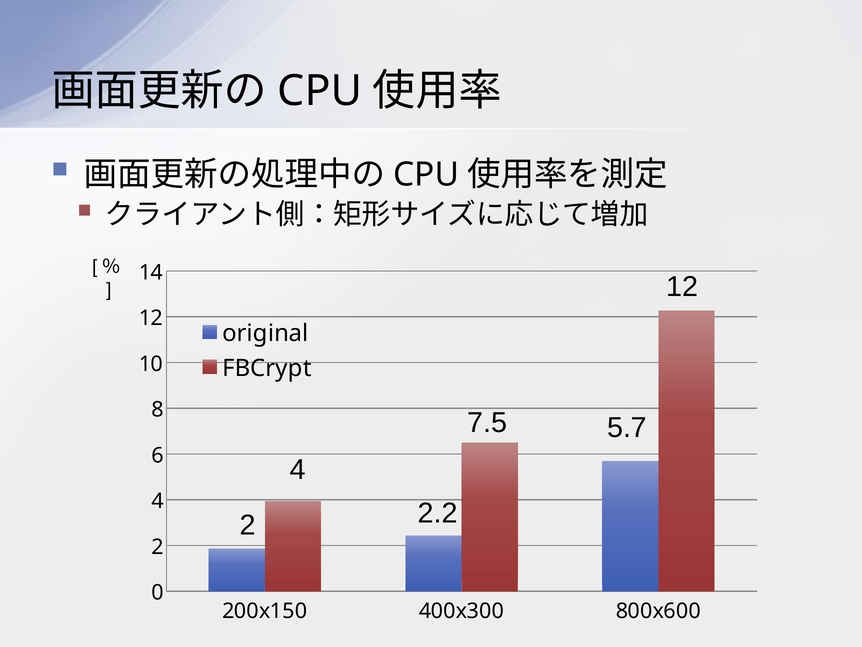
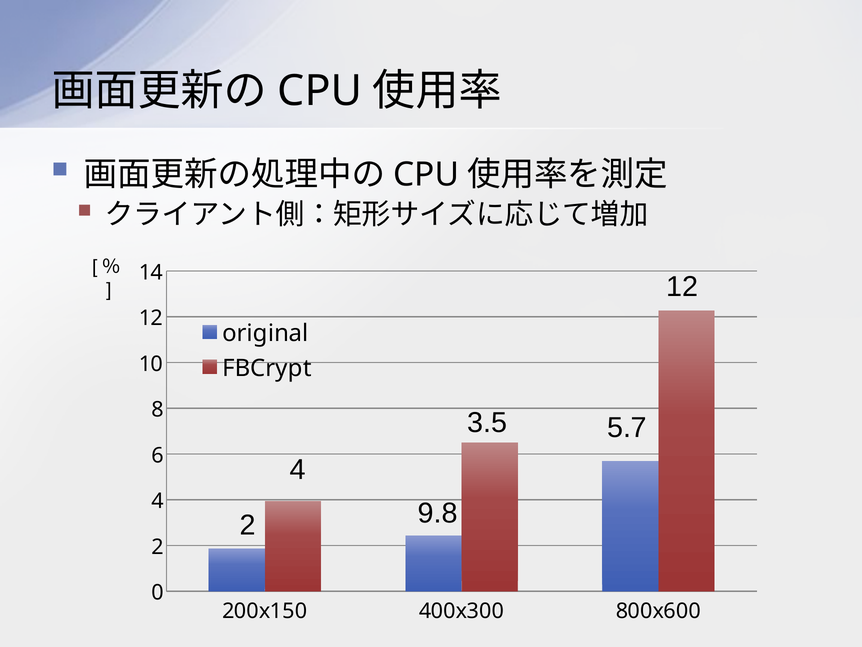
7.5: 7.5 -> 3.5 (487, 422)
2.2: 2.2 -> 9.8 (438, 513)
